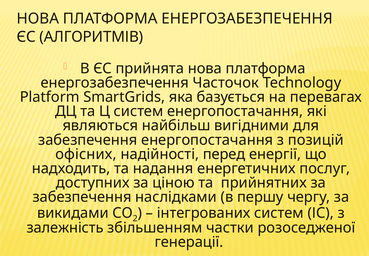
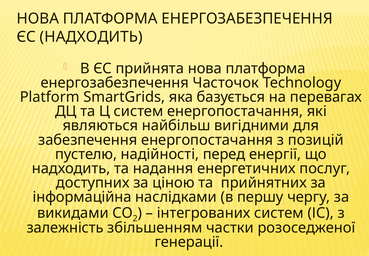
ЄС АЛГОРИТМІВ: АЛГОРИТМІВ -> НАДХОДИТЬ (91, 37)
офісних: офісних -> пустелю (86, 154)
забезпечення: забезпечення -> інформаційна (82, 197)
